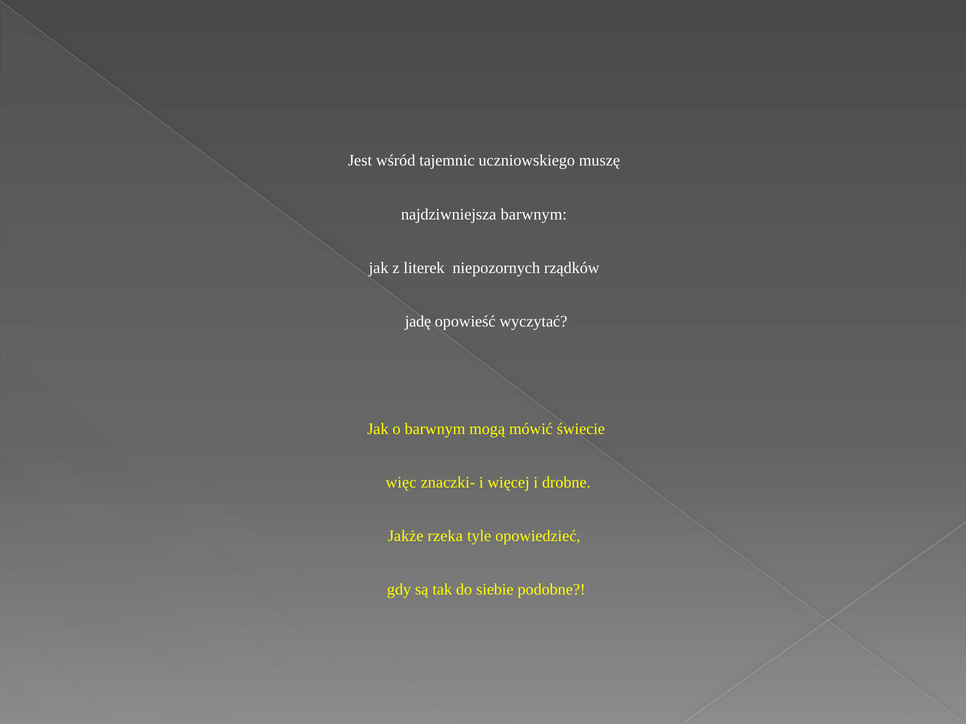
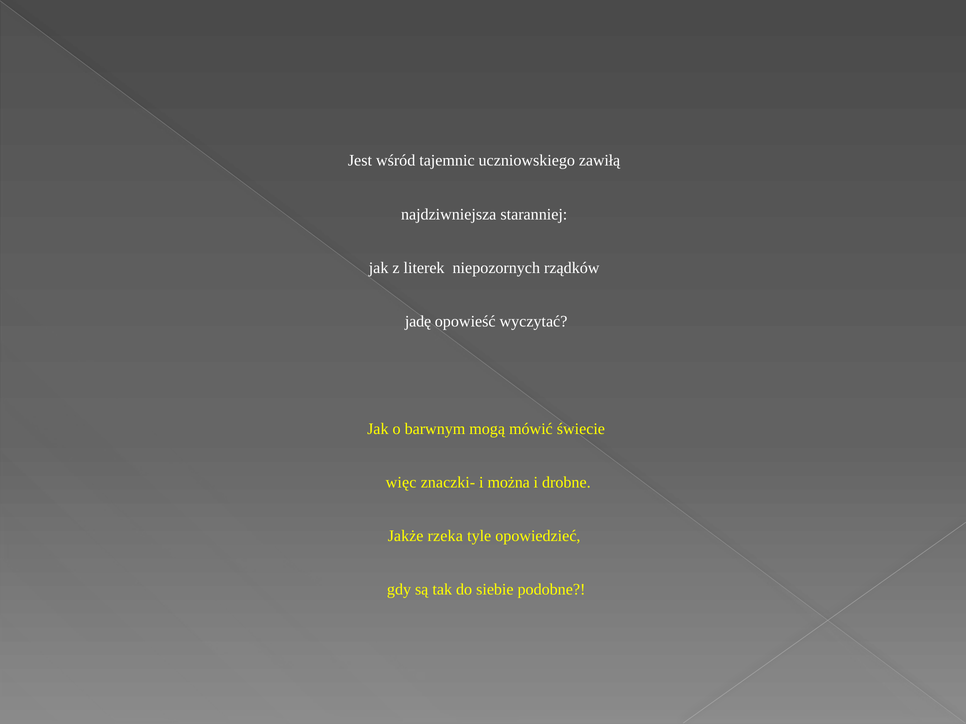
muszę: muszę -> zawiłą (600, 161)
najdziwniejsza barwnym: barwnym -> staranniej (534, 214)
więcej: więcej -> można (509, 483)
